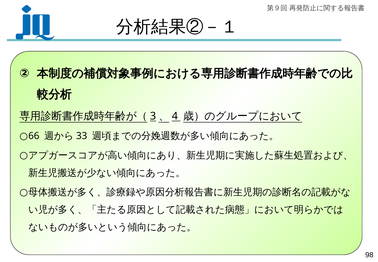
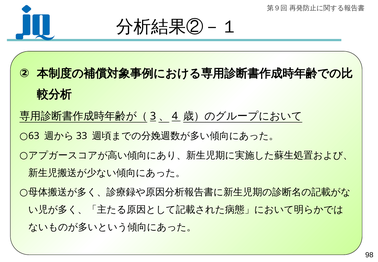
66: 66 -> 63 (34, 136)
